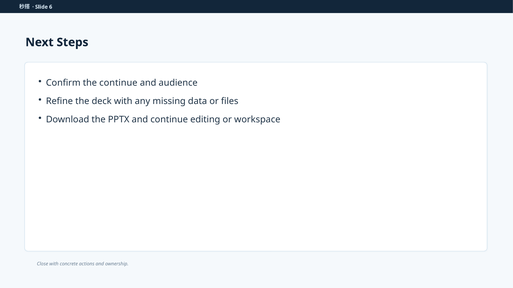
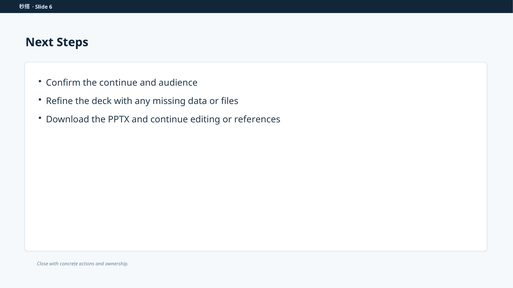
workspace: workspace -> references (257, 120)
